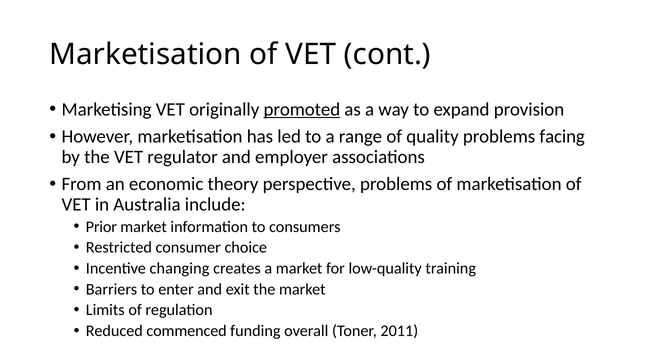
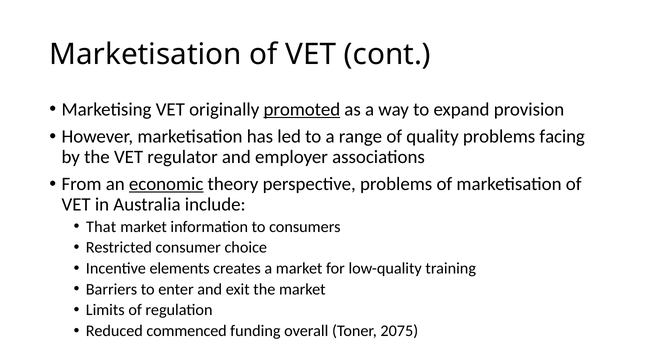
economic underline: none -> present (166, 184)
Prior: Prior -> That (101, 227)
changing: changing -> elements (180, 269)
2011: 2011 -> 2075 (399, 331)
